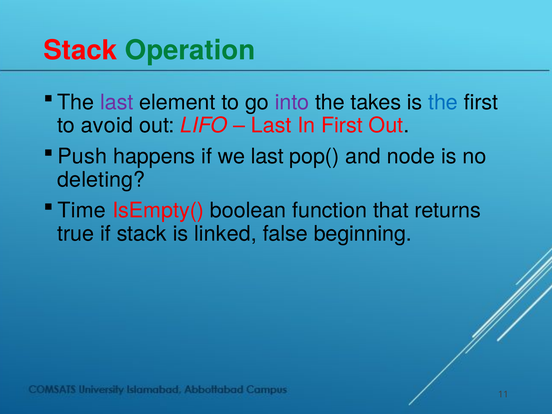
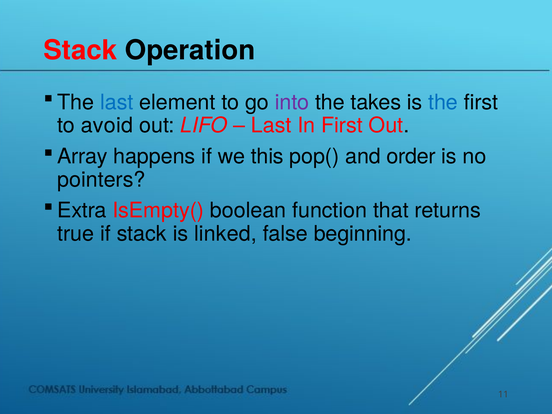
Operation colour: green -> black (190, 50)
last colour: purple -> blue (117, 102)
Push: Push -> Array (82, 156)
we last: last -> this (267, 156)
node: node -> order (411, 156)
deleting: deleting -> pointers (101, 180)
Time: Time -> Extra (82, 210)
